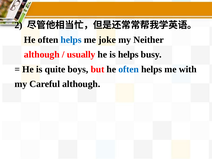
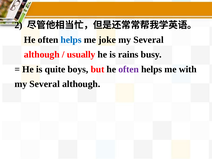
Neither: Neither -> Several (149, 40)
is helps: helps -> rains (128, 55)
often colour: blue -> purple (129, 69)
Careful: Careful -> Several (45, 84)
